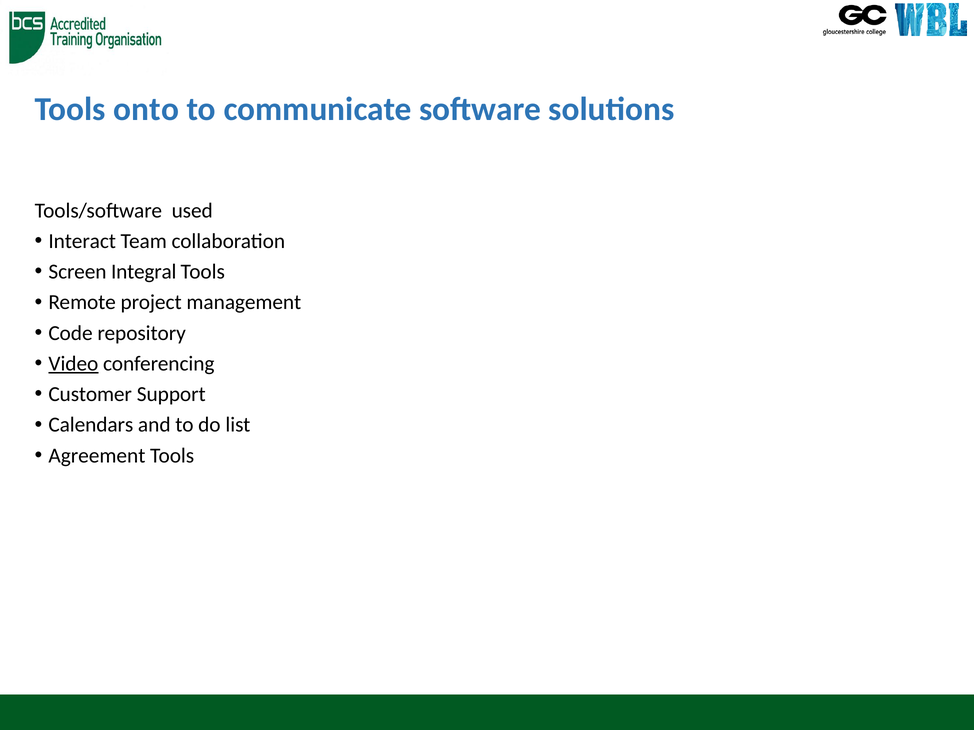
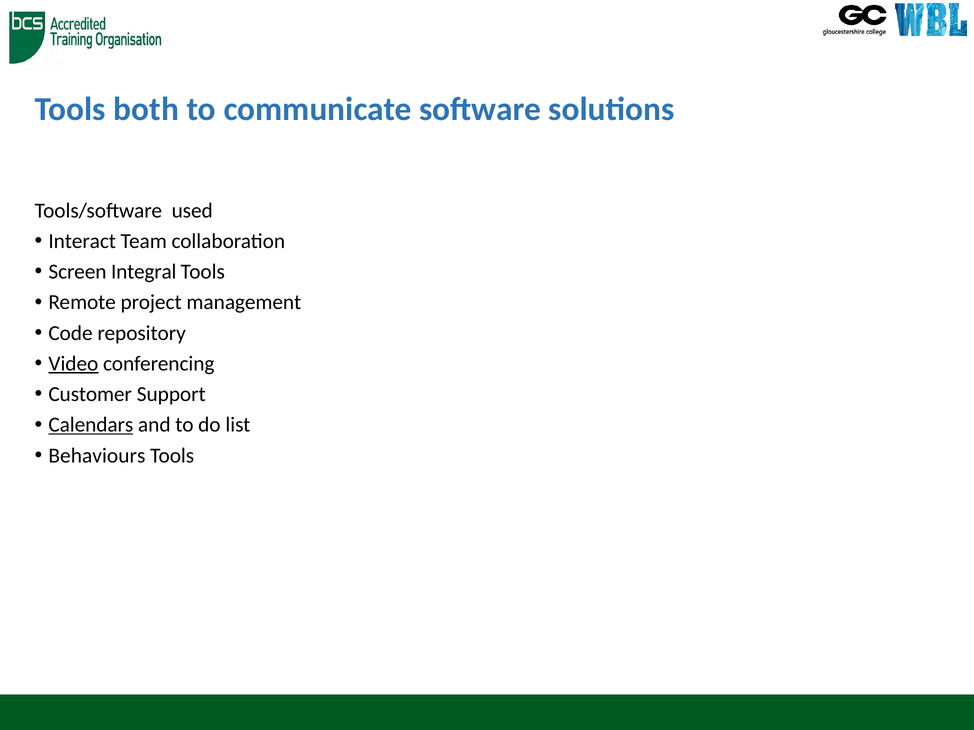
onto: onto -> both (146, 109)
Calendars underline: none -> present (91, 425)
Agreement: Agreement -> Behaviours (97, 456)
